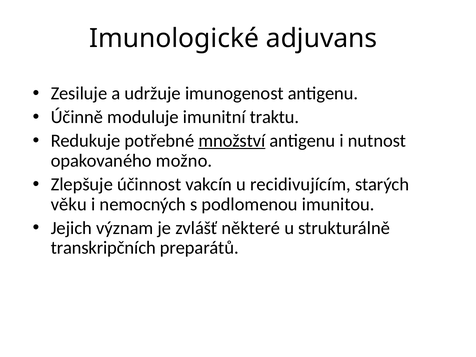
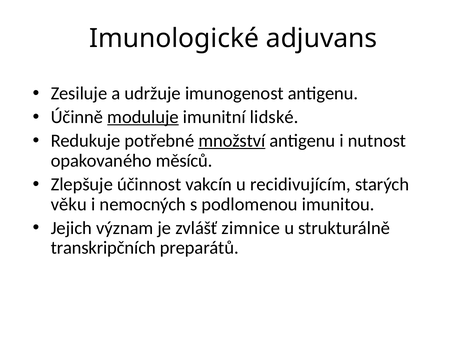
moduluje underline: none -> present (143, 117)
traktu: traktu -> lidské (274, 117)
možno: možno -> měsíců (184, 161)
některé: některé -> zimnice (251, 228)
